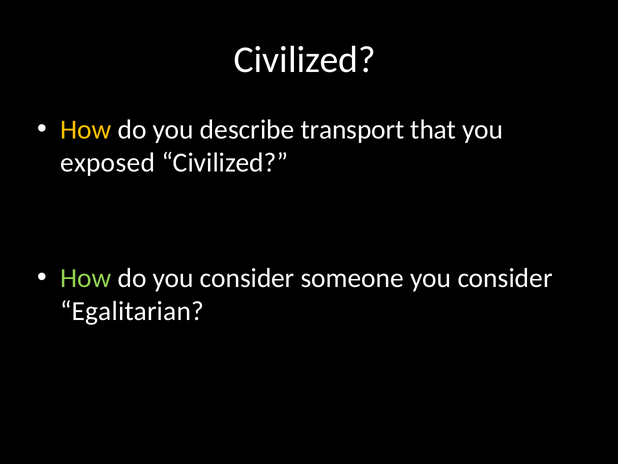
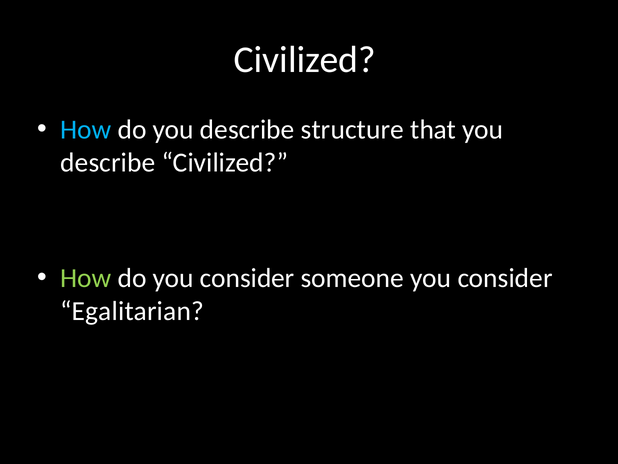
How colour: yellow -> light blue (86, 130)
transport: transport -> structure (352, 130)
exposed: exposed -> describe (108, 163)
